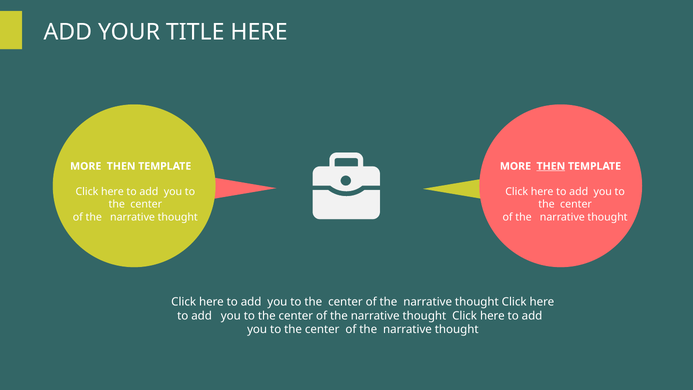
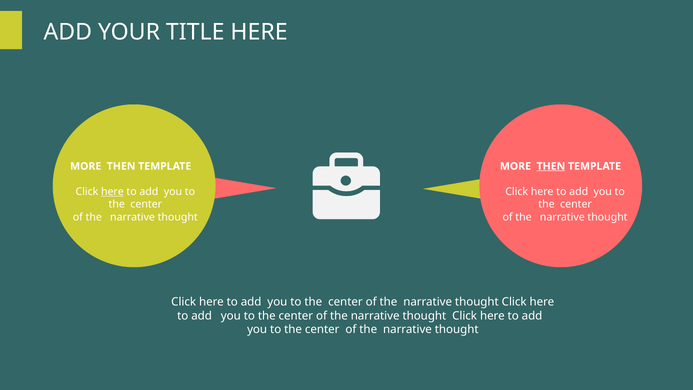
here underline: none -> present (112, 192)
